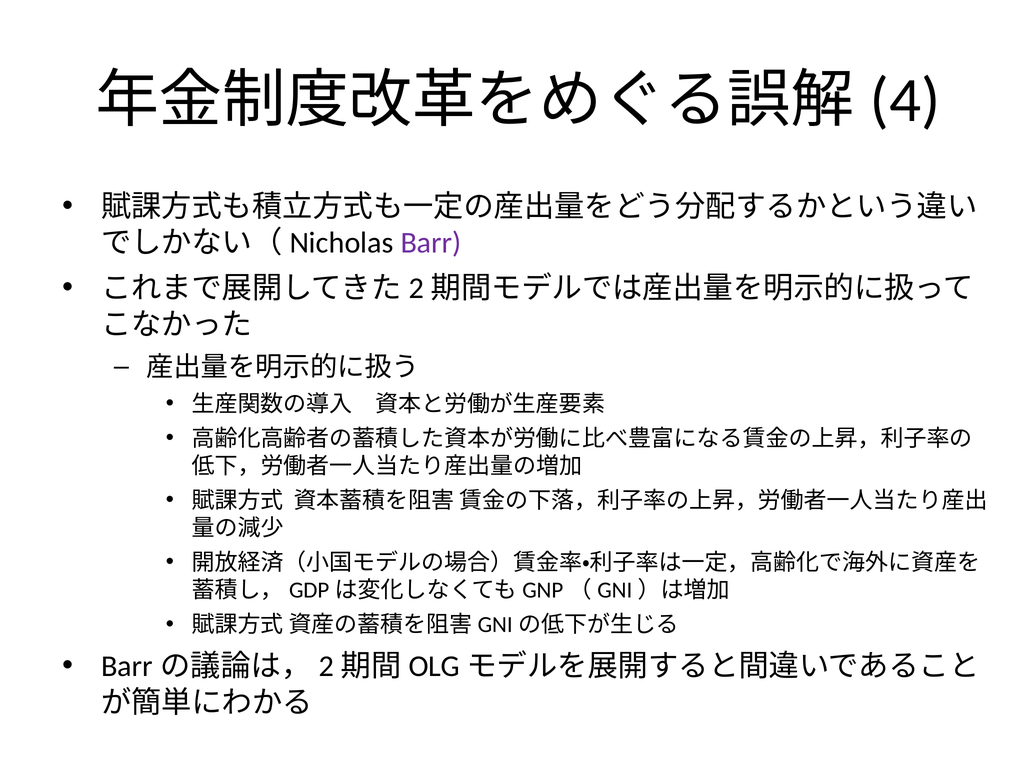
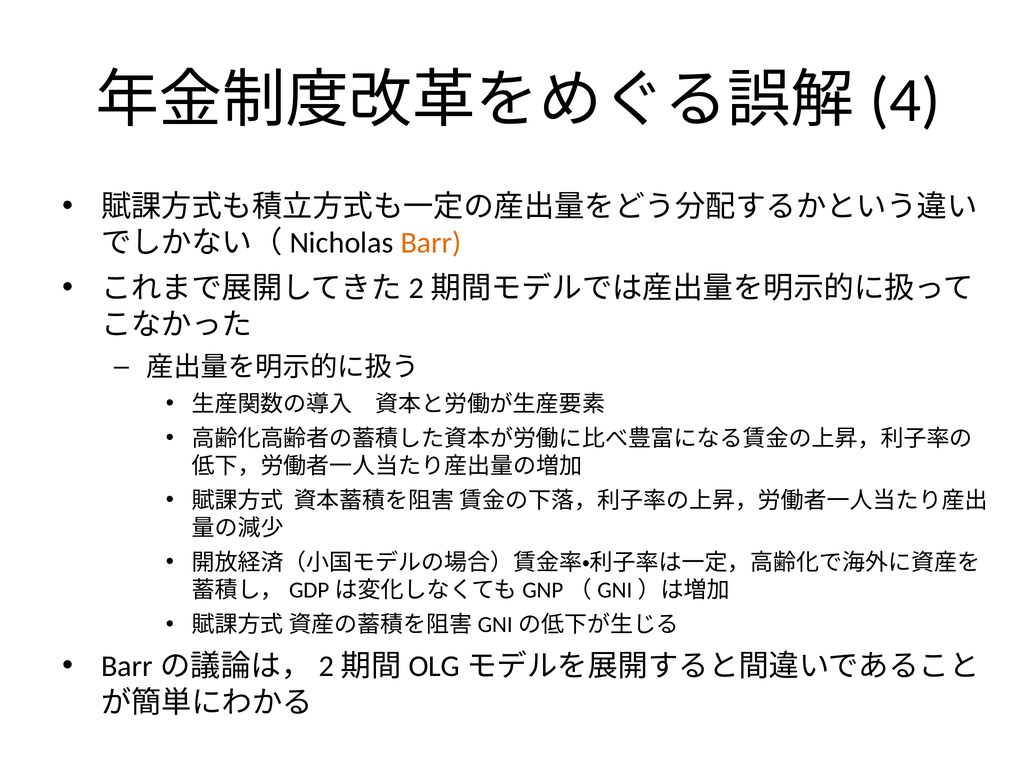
Barr colour: purple -> orange (431, 243)
